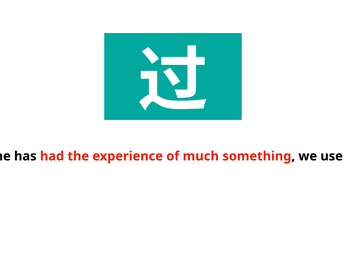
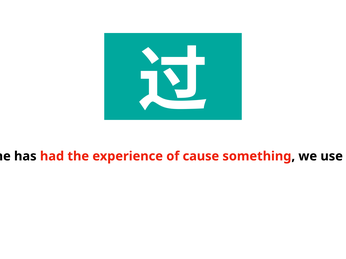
much: much -> cause (201, 156)
